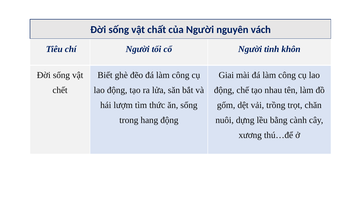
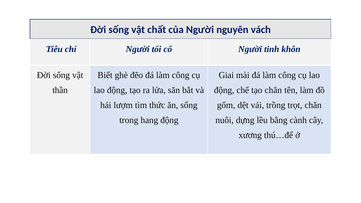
chết: chết -> thần (60, 90)
tạo nhau: nhau -> chăn (273, 90)
